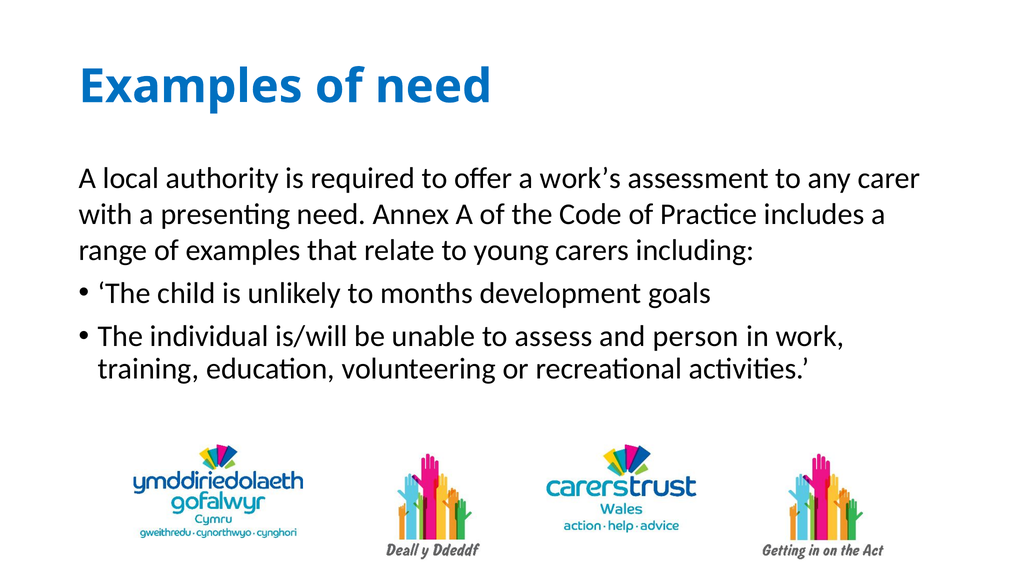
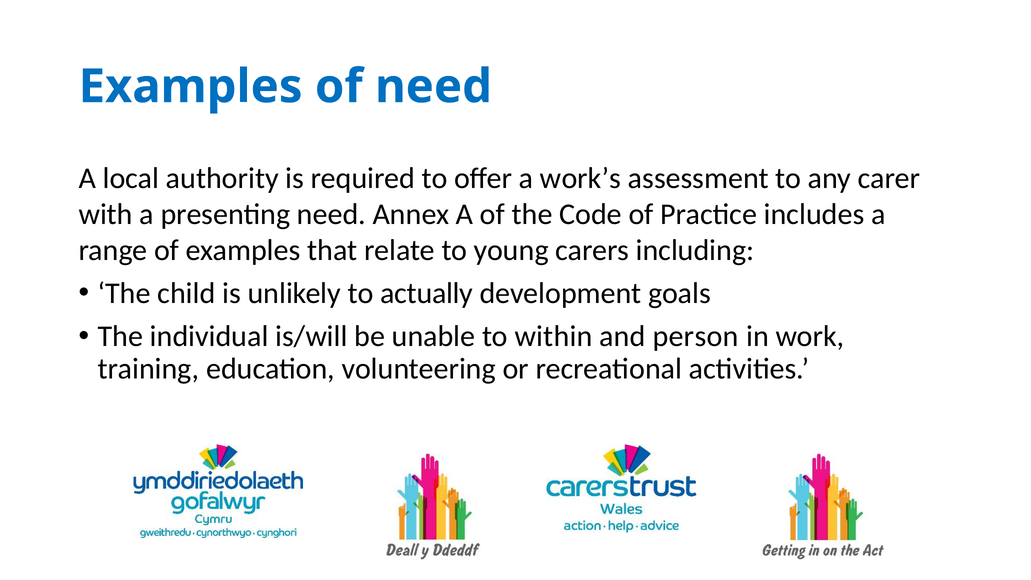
months: months -> actually (427, 293)
assess: assess -> within (553, 336)
